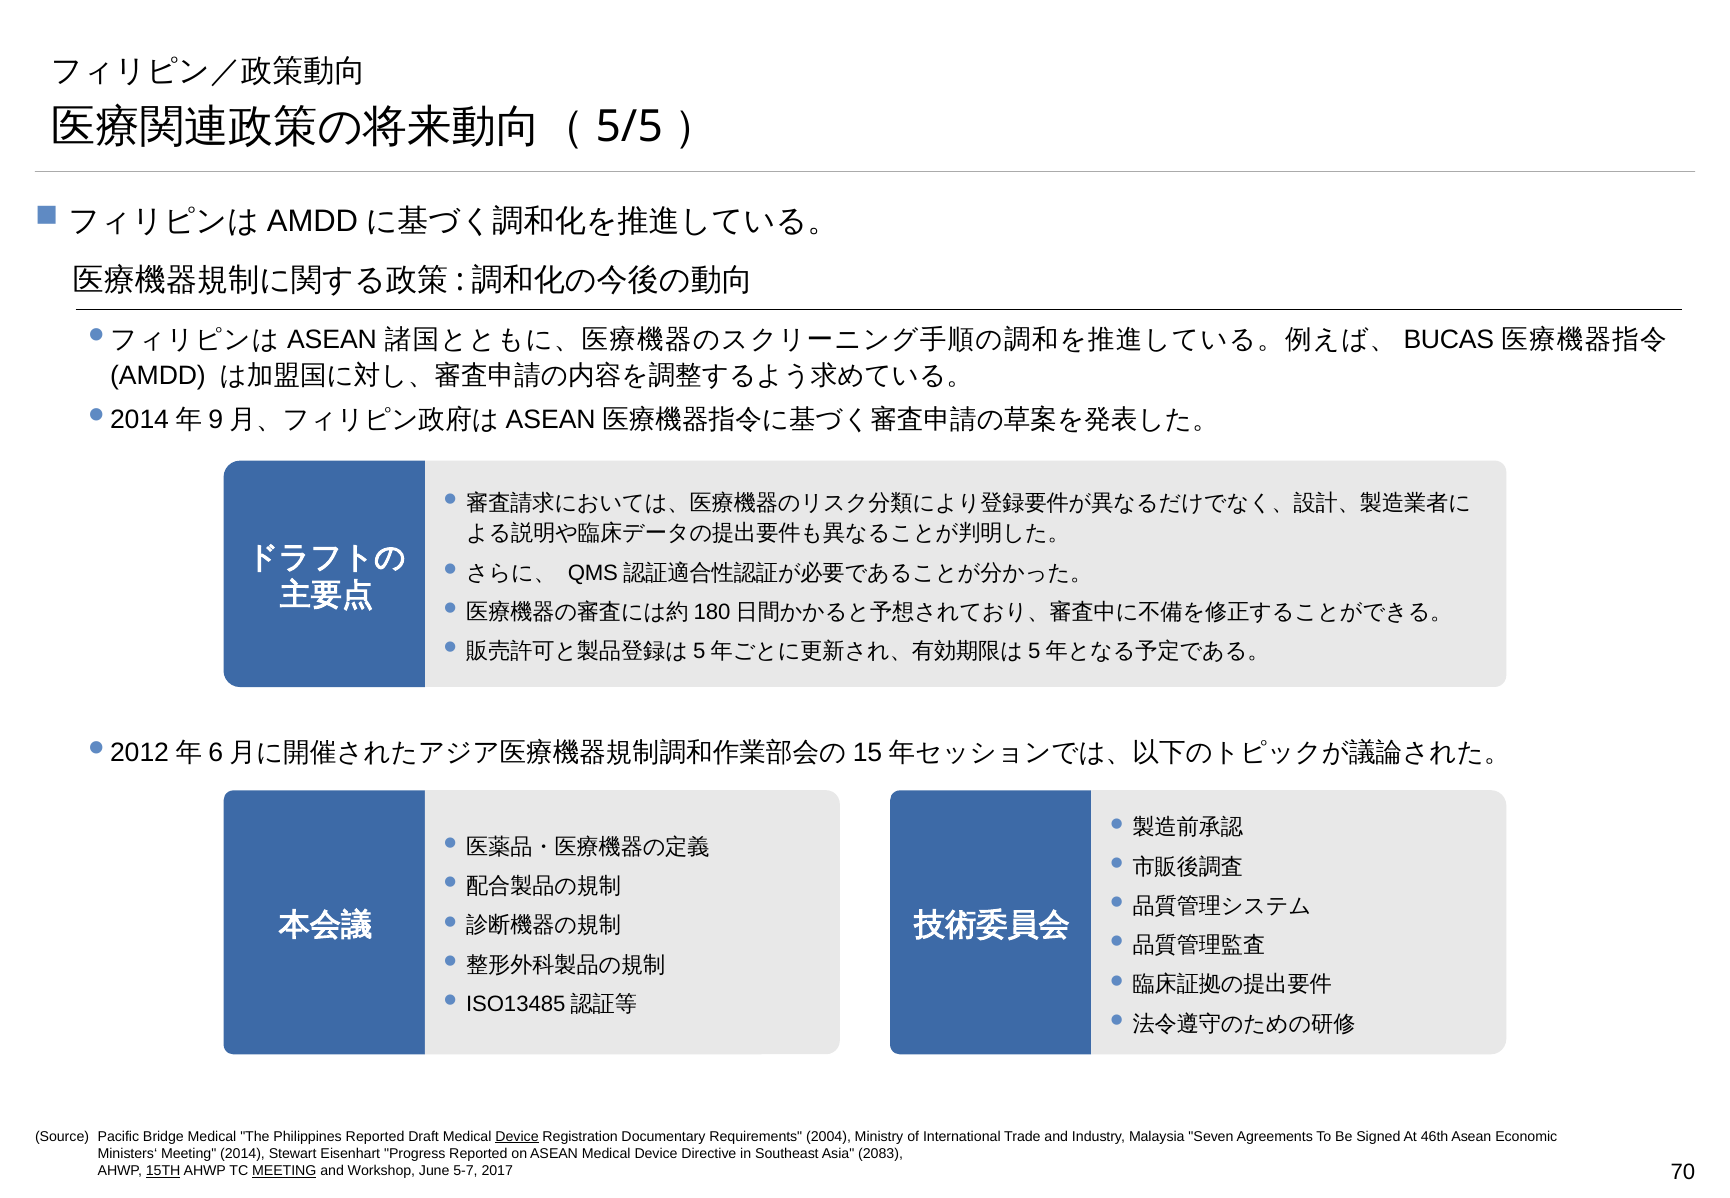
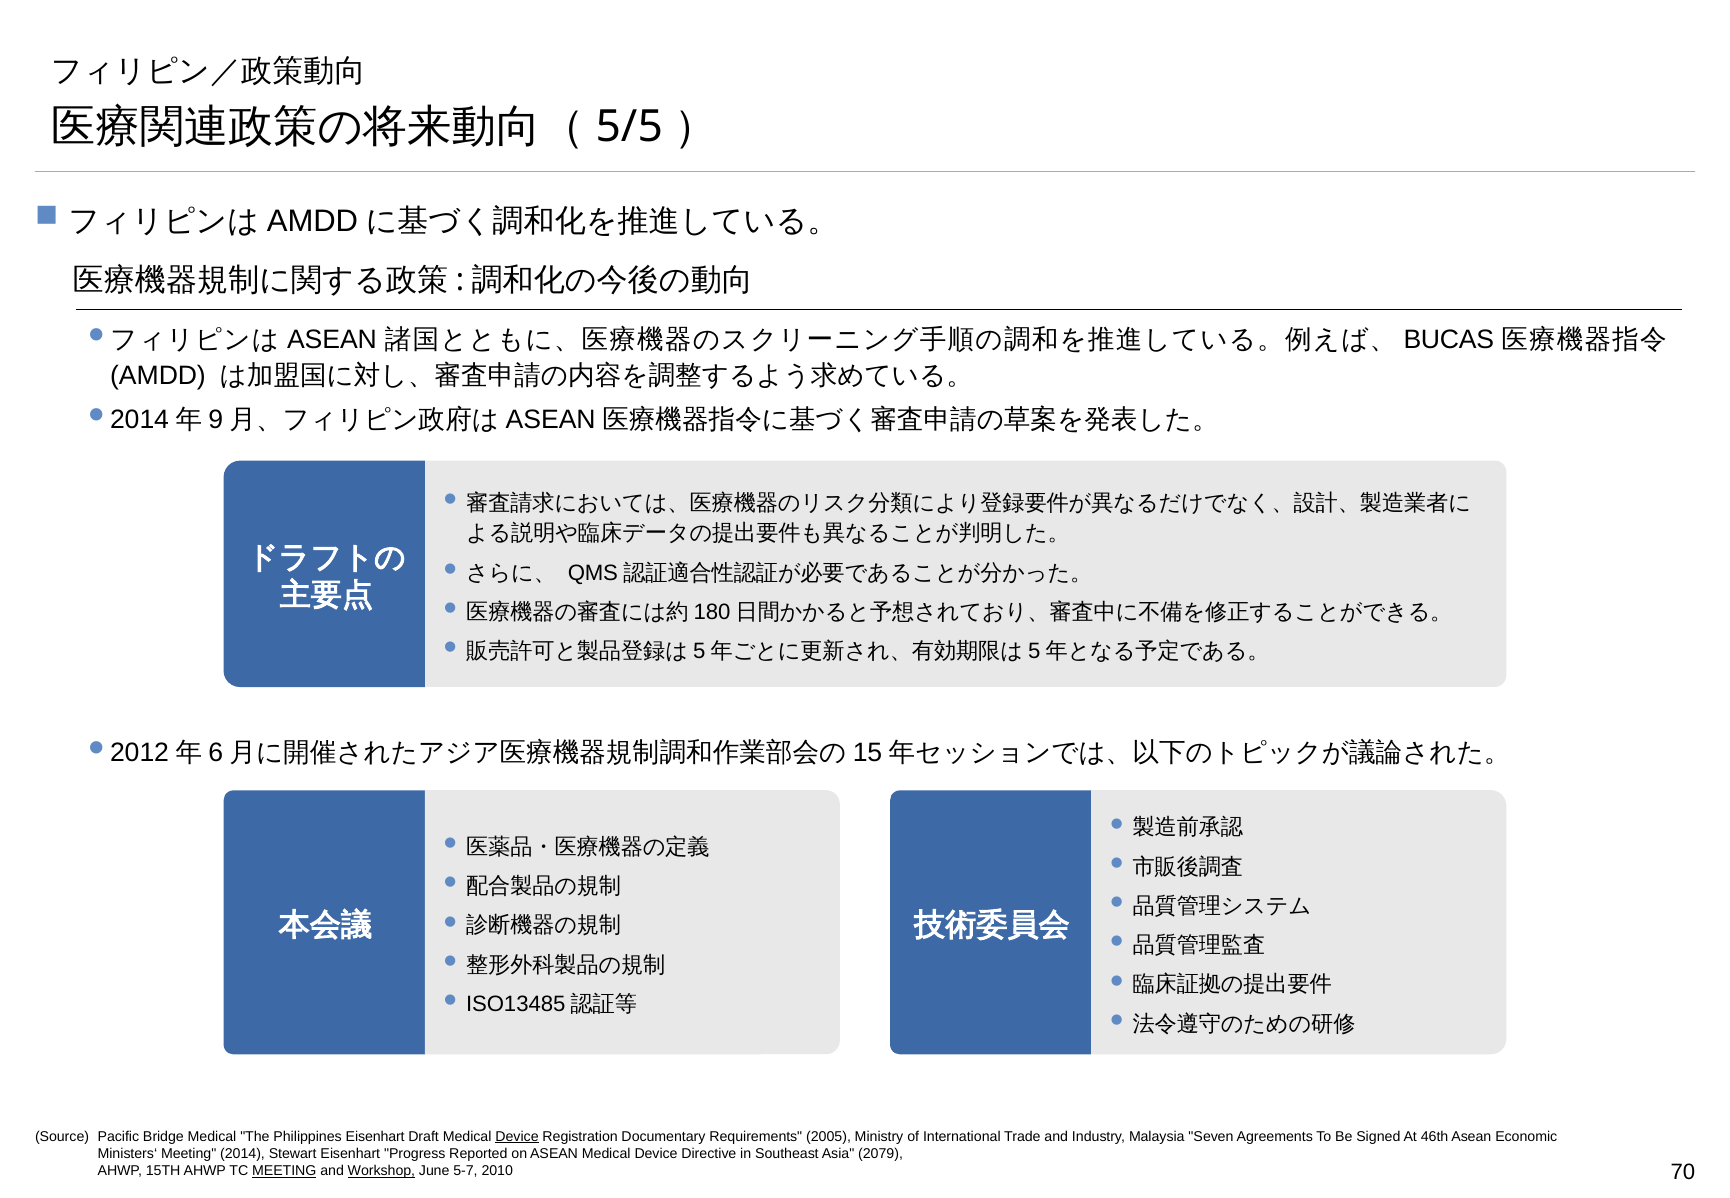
Philippines Reported: Reported -> Eisenhart (375, 1136)
2004: 2004 -> 2005 (829, 1136)
2083: 2083 -> 2079 (881, 1154)
15TH underline: present -> none (163, 1171)
Workshop underline: none -> present (381, 1171)
2017: 2017 -> 2010 (497, 1171)
